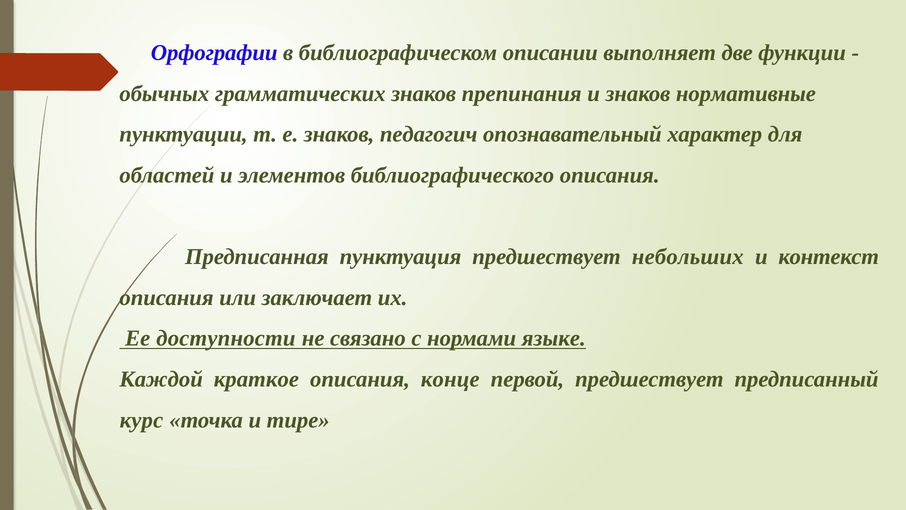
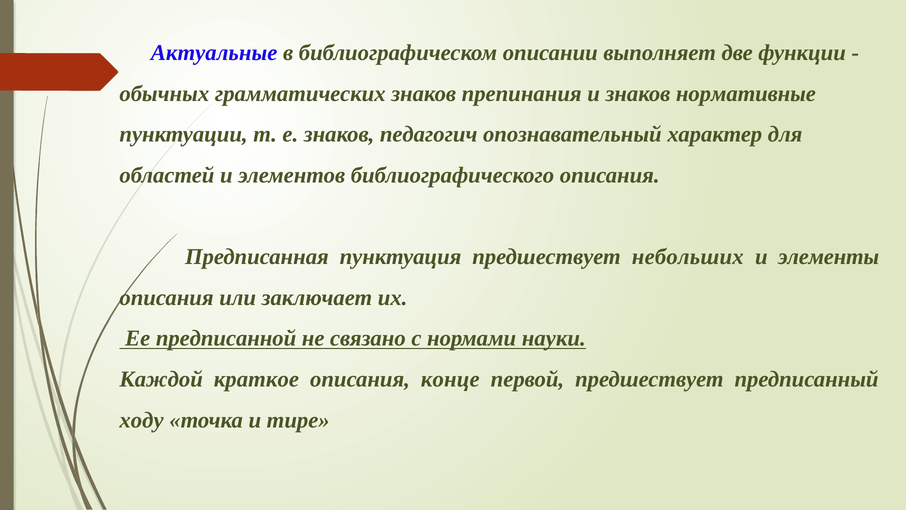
Орфографии: Орфографии -> Актуальные (214, 53)
контекст: контекст -> элементы (829, 257)
доступности: доступности -> предписанной (226, 338)
языке: языке -> науки (554, 338)
курс: курс -> ходу (142, 420)
